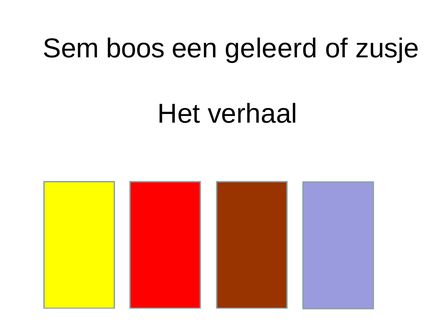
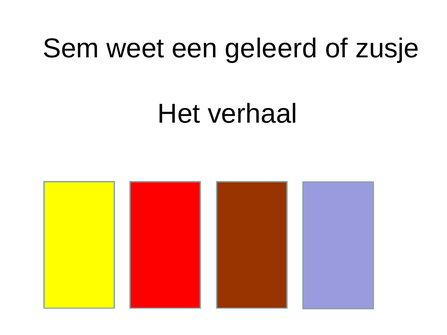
boos: boos -> weet (135, 49)
